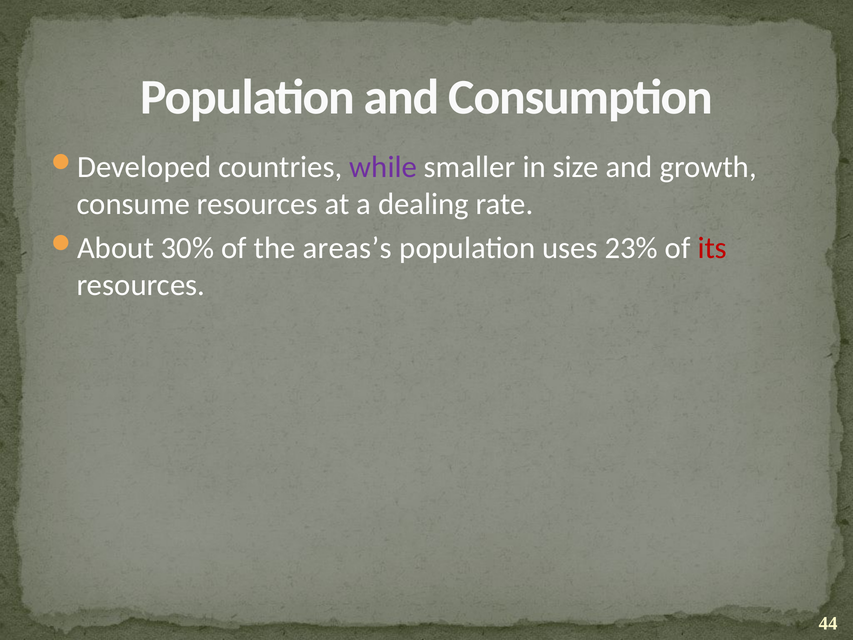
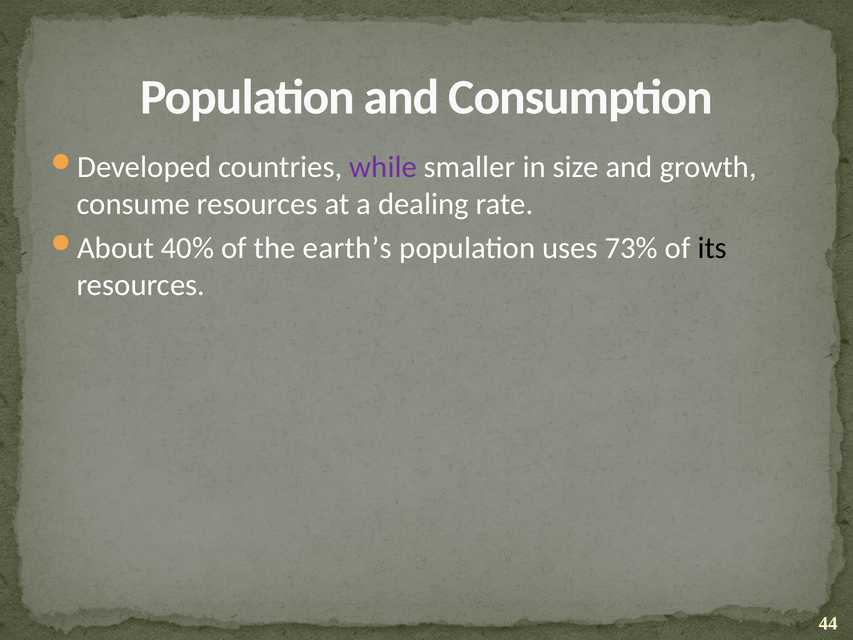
30%: 30% -> 40% (187, 248)
areas’s: areas’s -> earth’s (347, 248)
23%: 23% -> 73% (631, 248)
its colour: red -> black (712, 248)
